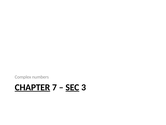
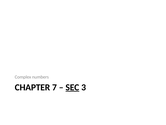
CHAPTER underline: present -> none (32, 87)
